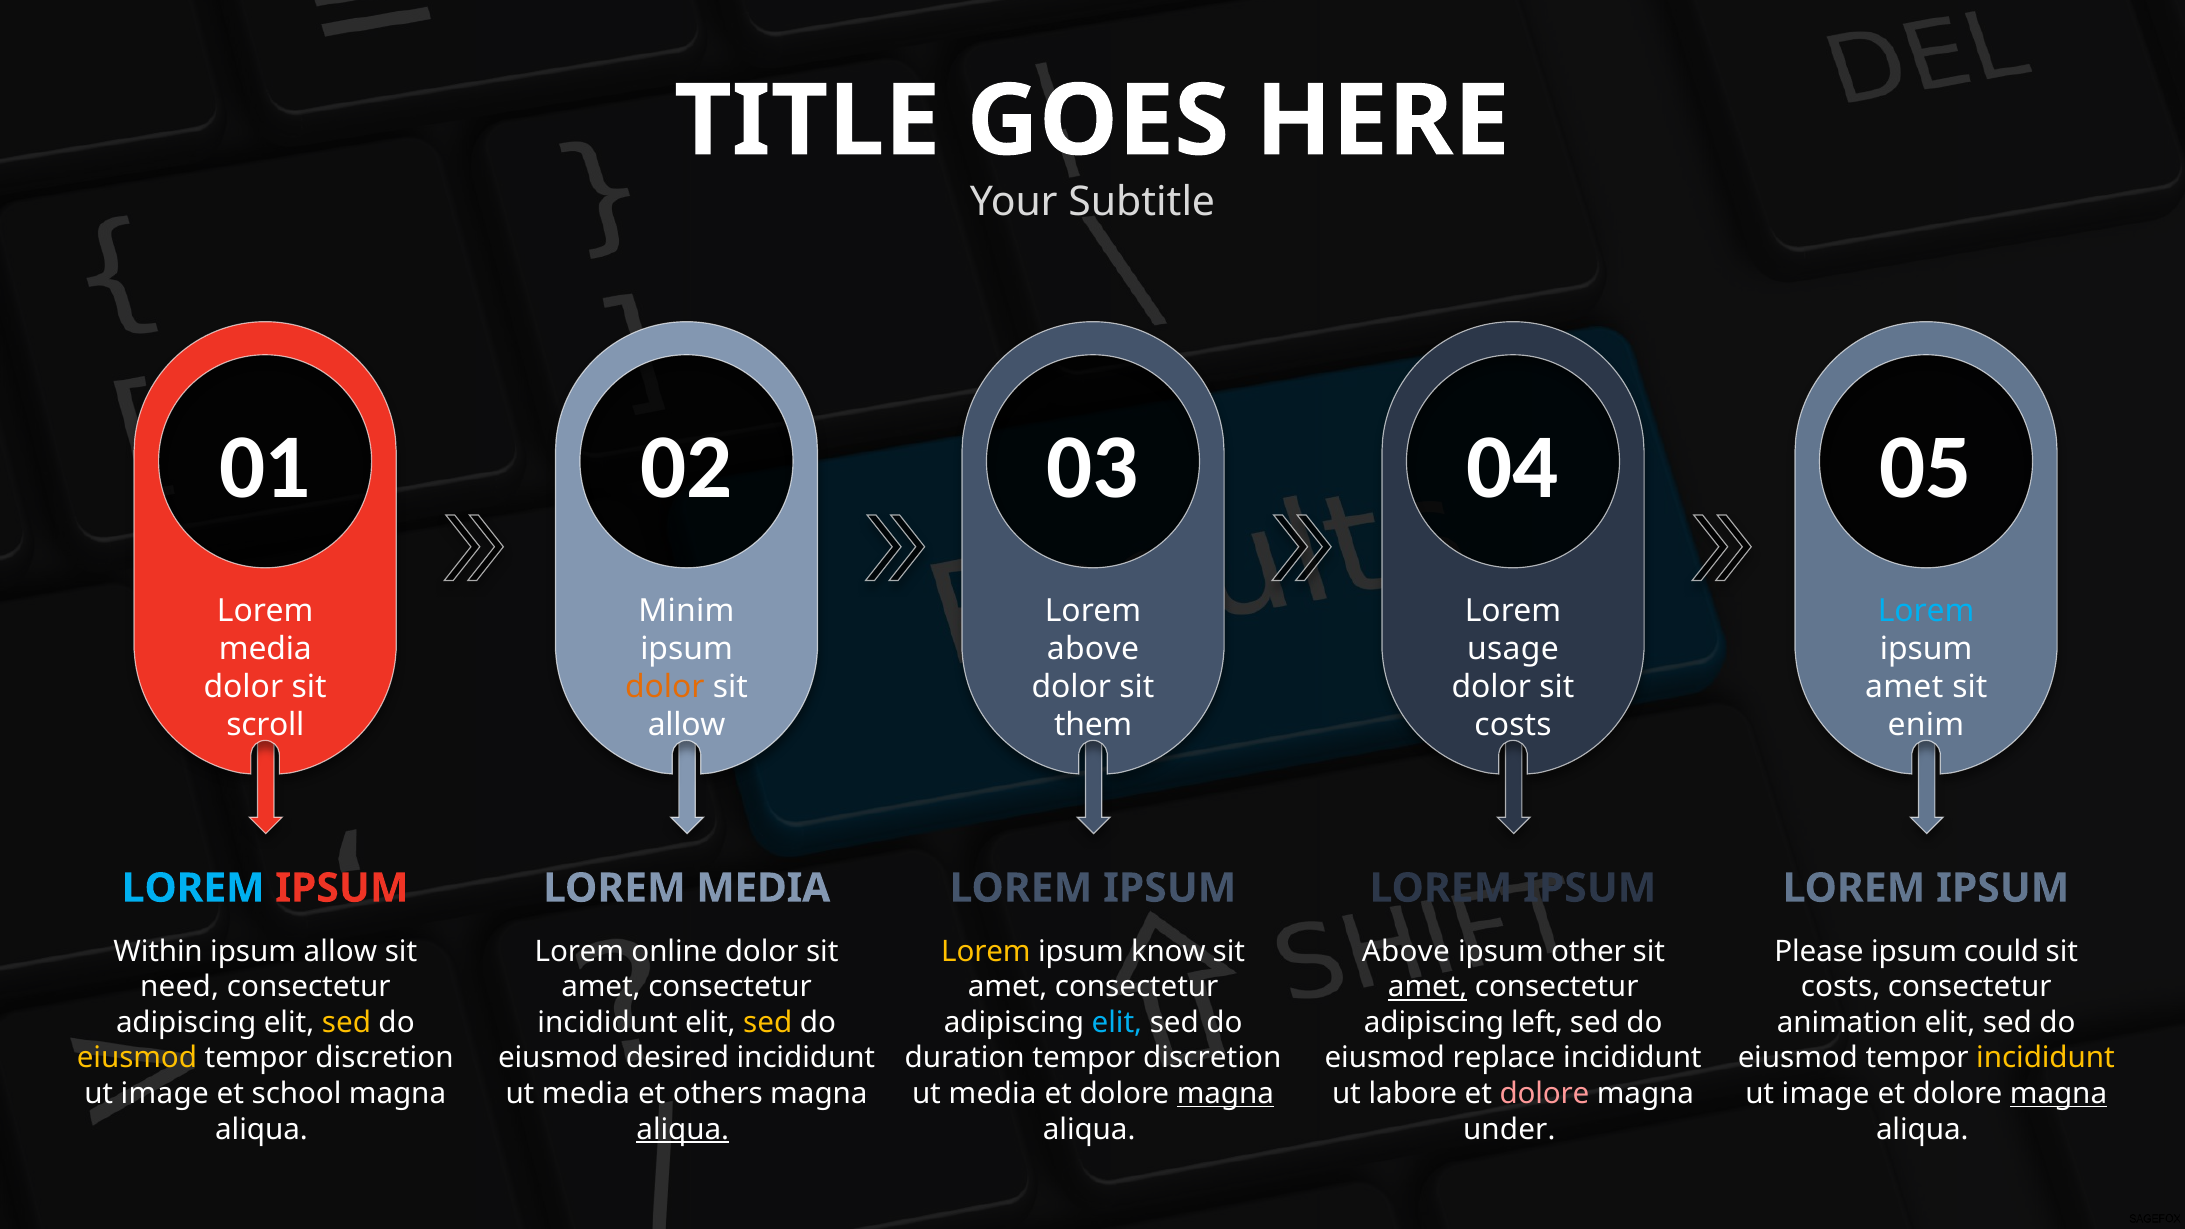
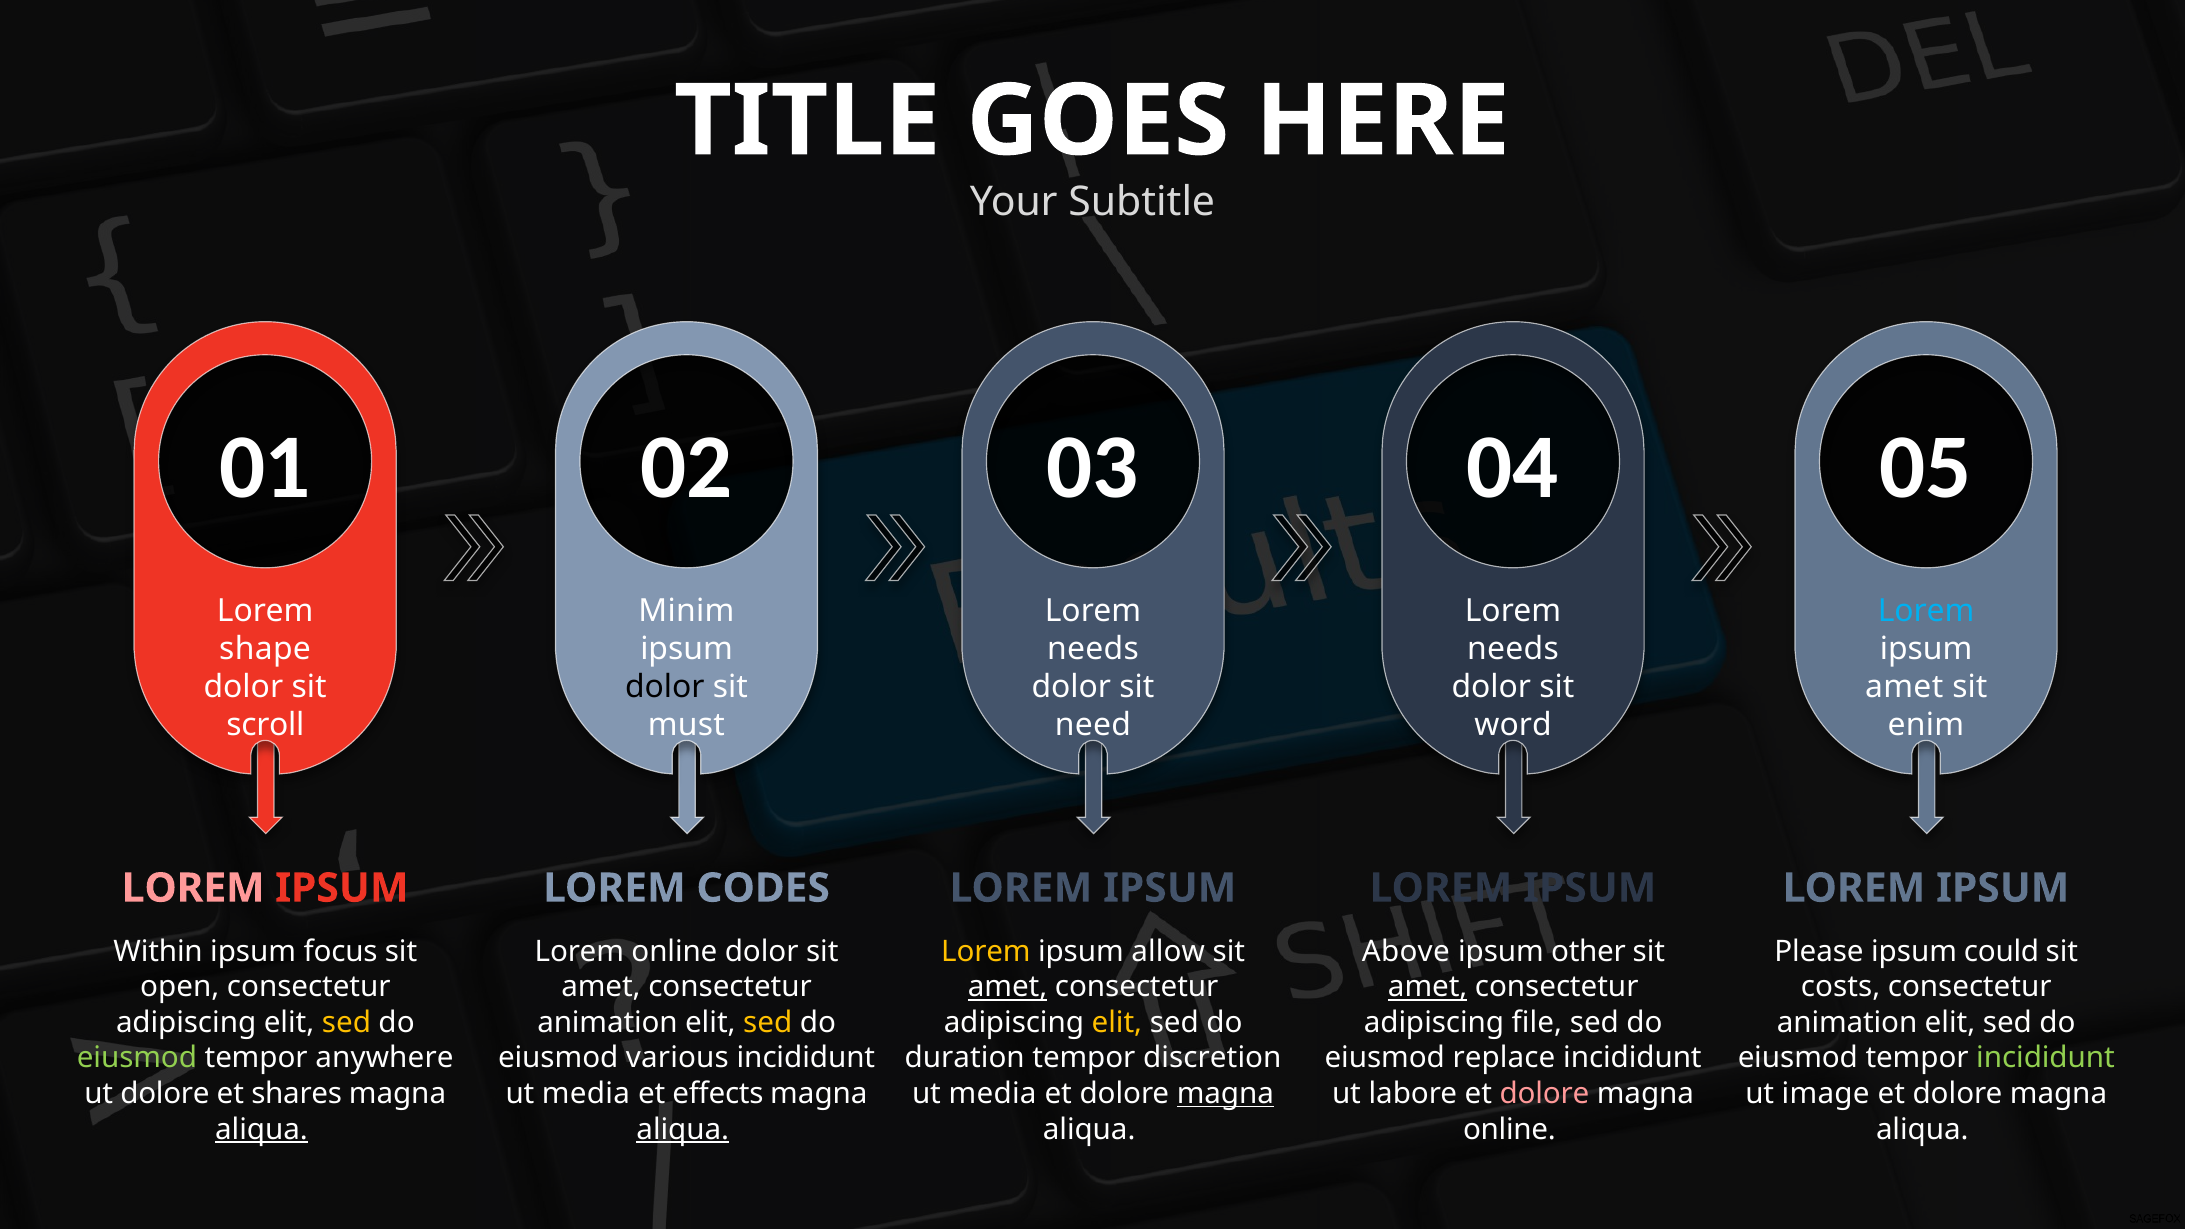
media: media -> shape (265, 649)
above: above -> needs (1093, 649)
usage: usage -> needs (1513, 649)
dolor colour: orange -> black (665, 687)
allow: allow -> must (686, 725)
them: them -> need (1093, 725)
costs: costs -> word (1513, 725)
LOREM colour: light blue -> pink (193, 888)
MEDIA: MEDIA -> CODES (763, 888)
ipsum allow: allow -> focus (341, 952)
know: know -> allow (1168, 952)
need: need -> open (180, 987)
amet underline: none -> present (1008, 987)
incididunt: incididunt -> animation (607, 1023)
elit colour: light blue -> yellow (1117, 1023)
left: left -> file (1537, 1023)
eiusmod colour: yellow -> light green (137, 1058)
discretion: discretion -> anywhere (384, 1058)
desired: desired -> various (677, 1058)
incididunt colour: yellow -> light green (2046, 1058)
image: image -> dolore (165, 1094)
school: school -> shares (297, 1094)
others: others -> effects (718, 1094)
magna underline: present -> none (2058, 1094)
aliqua underline: none -> present (261, 1129)
under: under -> online (1509, 1129)
